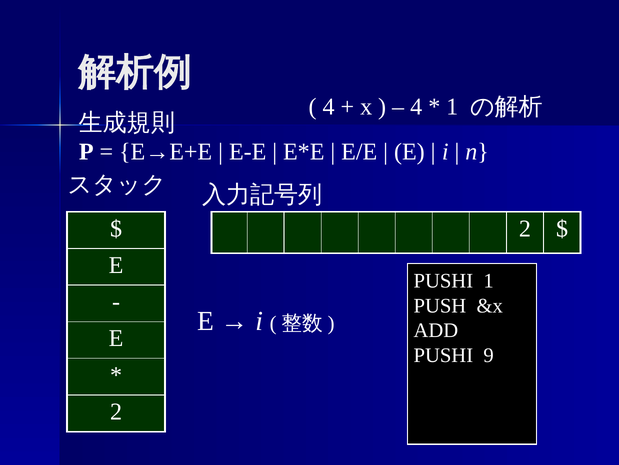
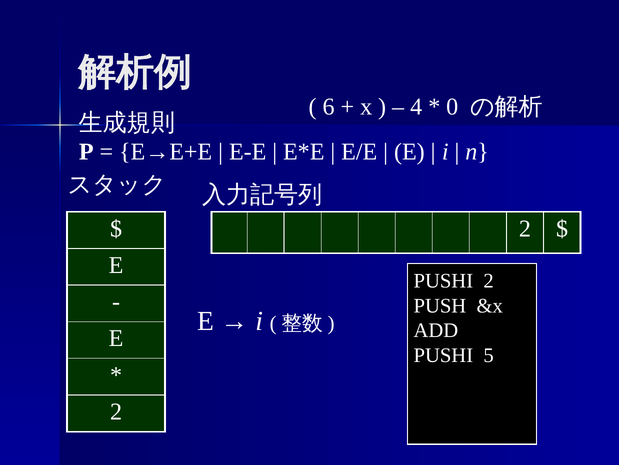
4: 4 -> 6 (329, 106)
1: 1 -> 0 (452, 106)
PUSHI 1: 1 -> 2 (489, 280)
9: 9 -> 5 (489, 355)
